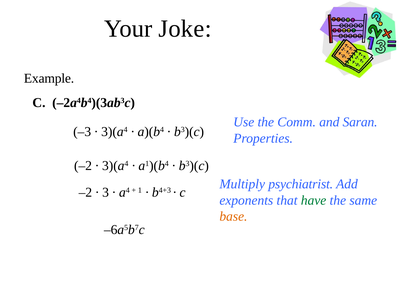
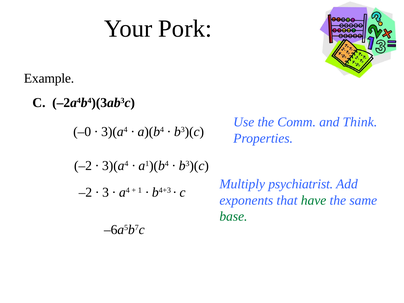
Joke: Joke -> Pork (185, 29)
Saran: Saran -> Think (360, 122)
–3: –3 -> –0 (82, 132)
base colour: orange -> green (233, 216)
